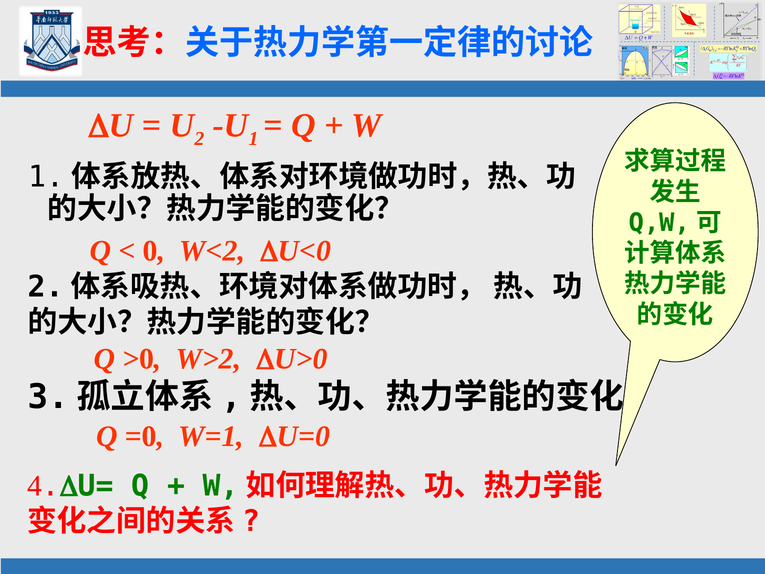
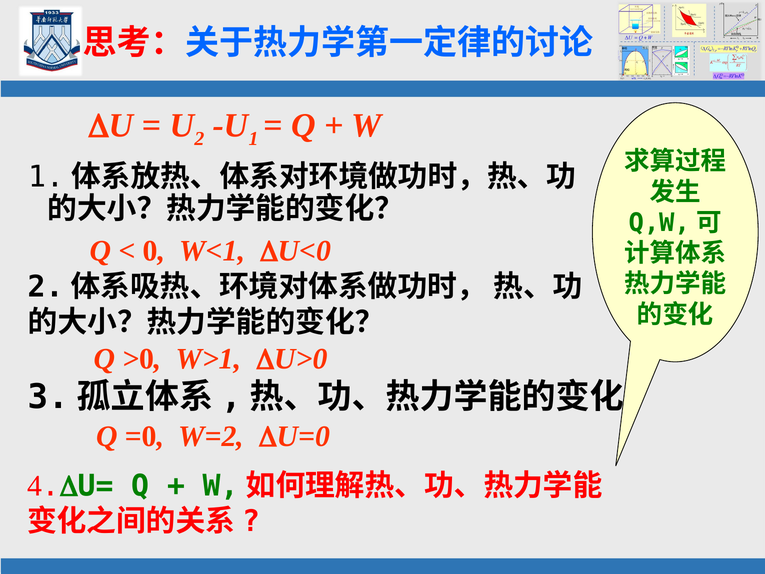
W<2: W<2 -> W<1 (212, 251)
W>2: W>2 -> W>1 (208, 359)
W=1: W=1 -> W=2 (211, 436)
